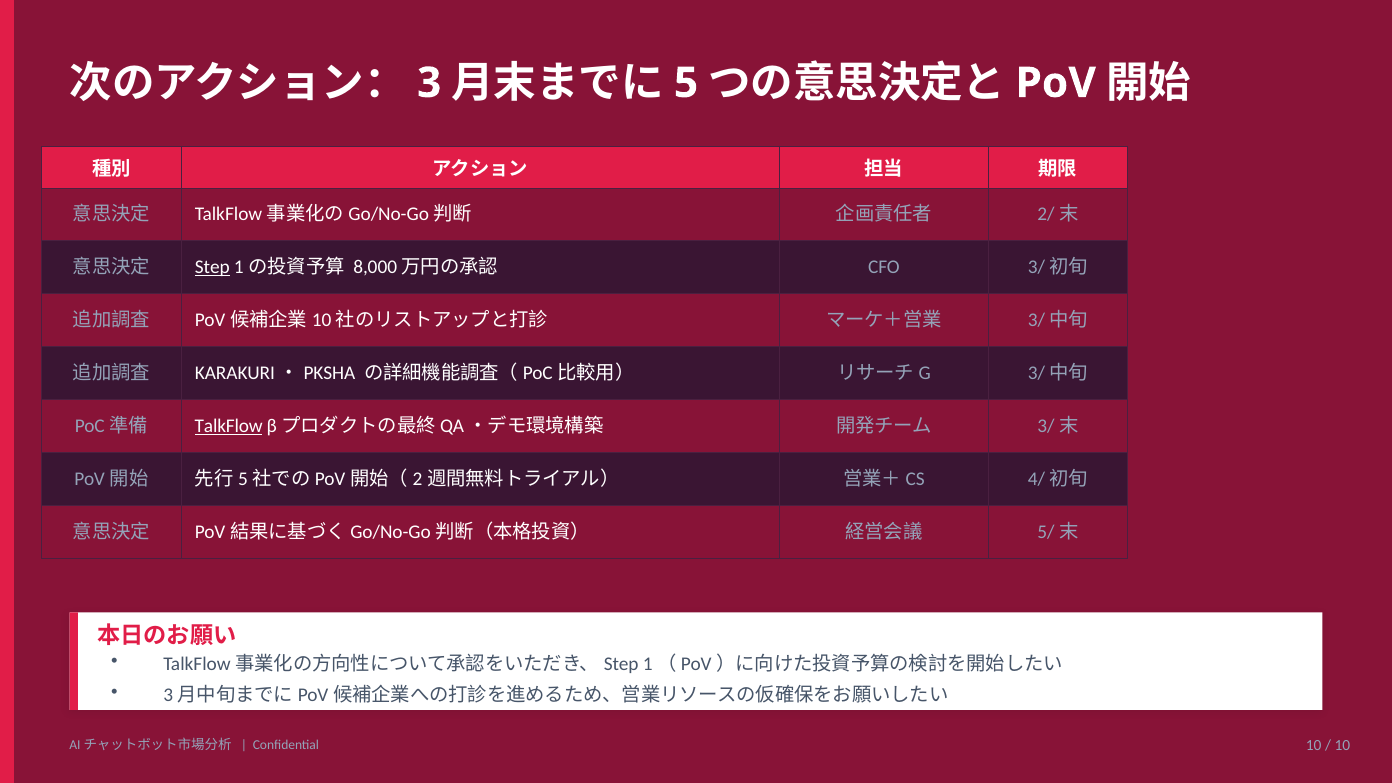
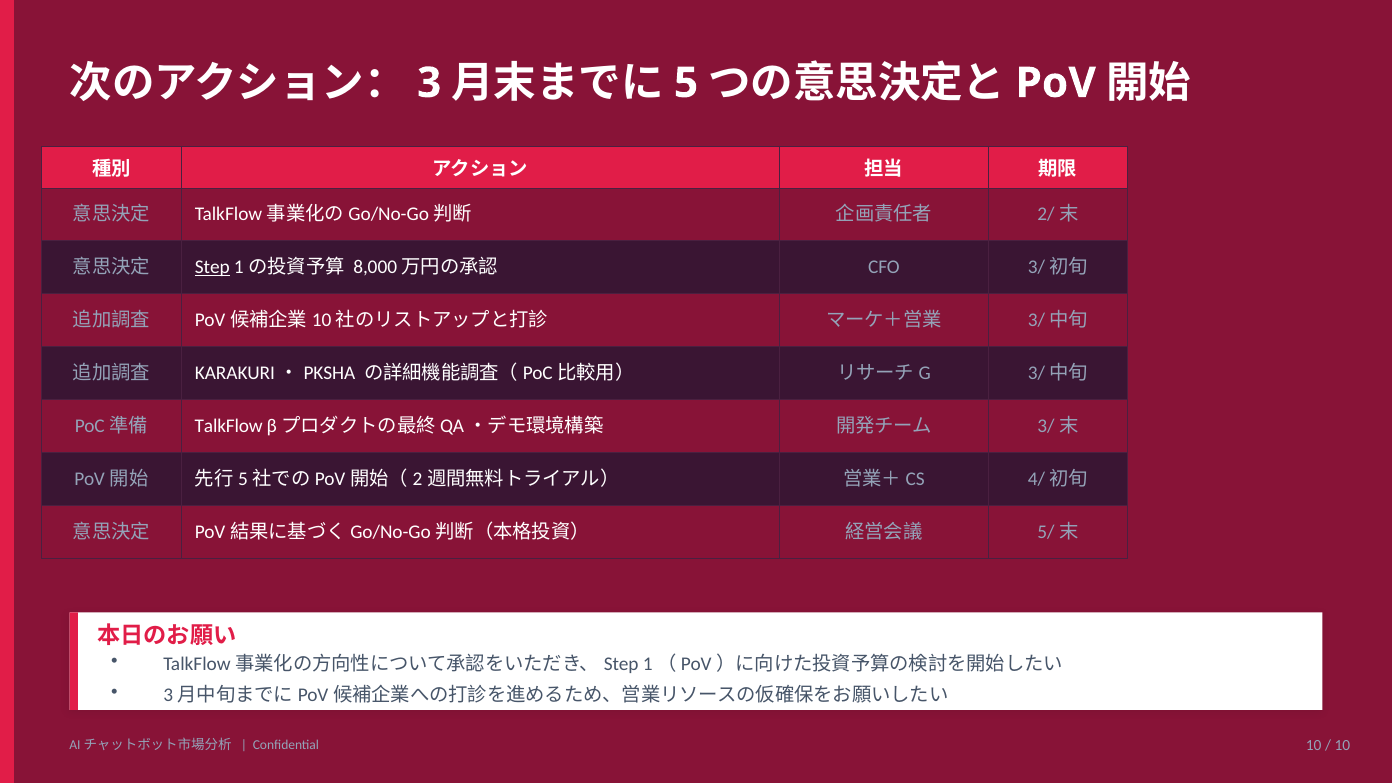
TalkFlow underline: present -> none (229, 426)
